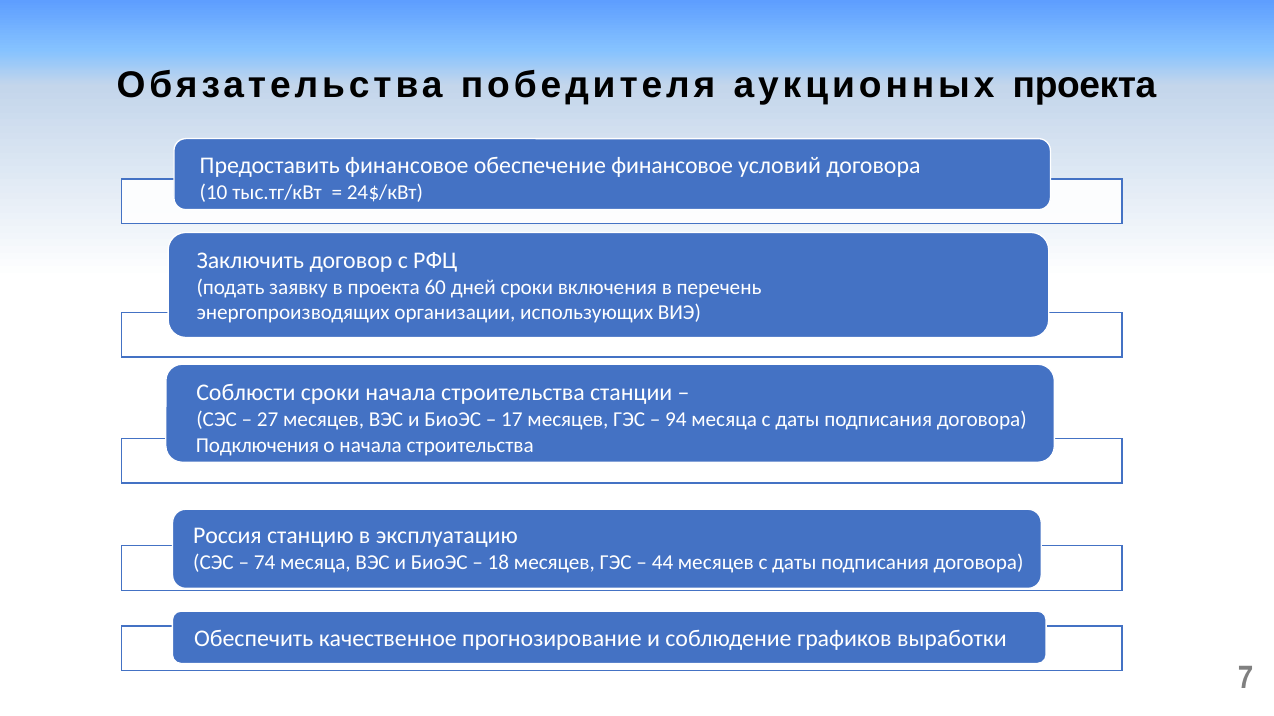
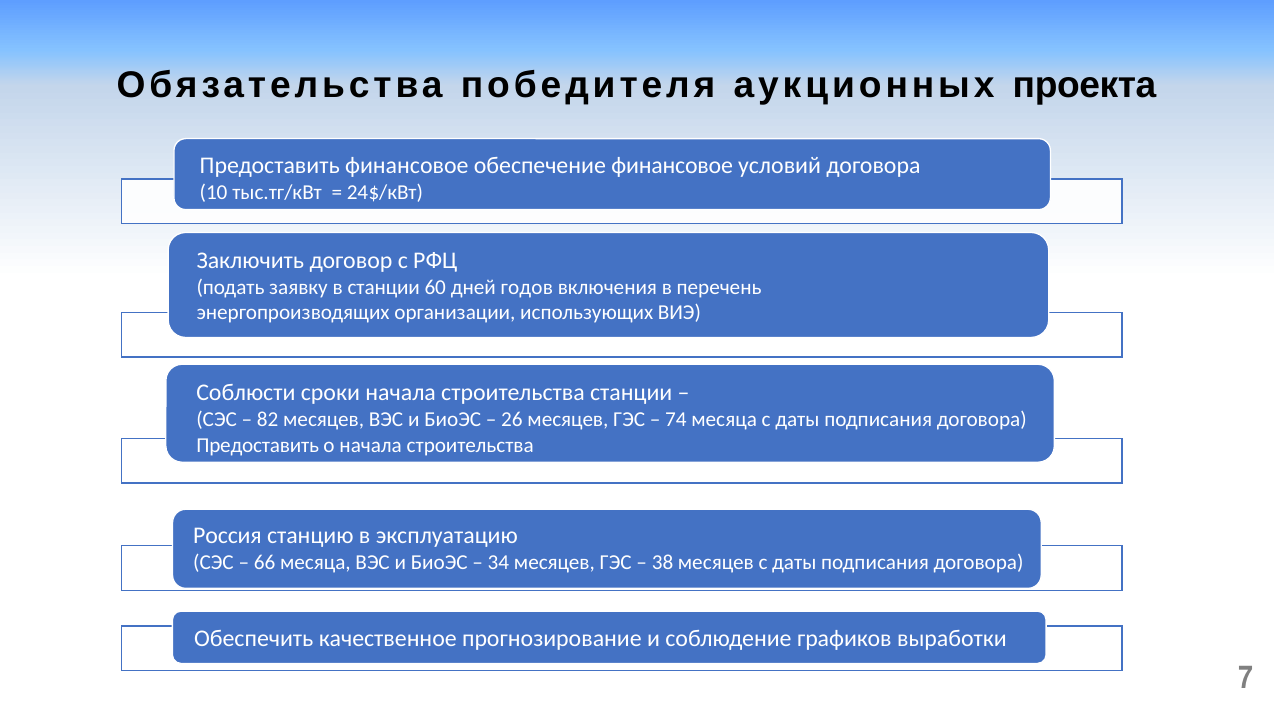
в проекта: проекта -> станции (384, 288)
дней сроки: сроки -> годов (527, 288)
27: 27 -> 82 (268, 420)
17: 17 -> 26 (512, 420)
94: 94 -> 74 (676, 420)
Подключения: Подключения -> Предоставить (258, 446)
74: 74 -> 66 (265, 563)
18: 18 -> 34 (498, 563)
44: 44 -> 38 (663, 563)
